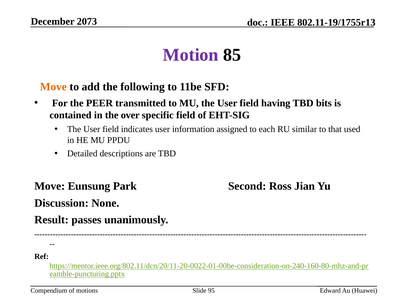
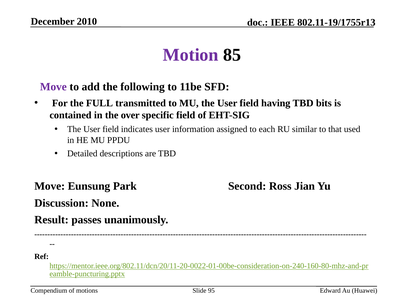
2073: 2073 -> 2010 (87, 21)
Move colour: orange -> purple (53, 87)
PEER: PEER -> FULL (99, 103)
